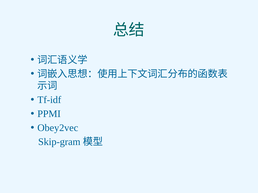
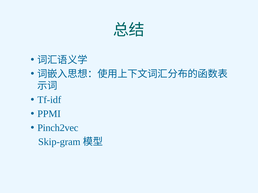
Obey2vec: Obey2vec -> Pinch2vec (58, 128)
